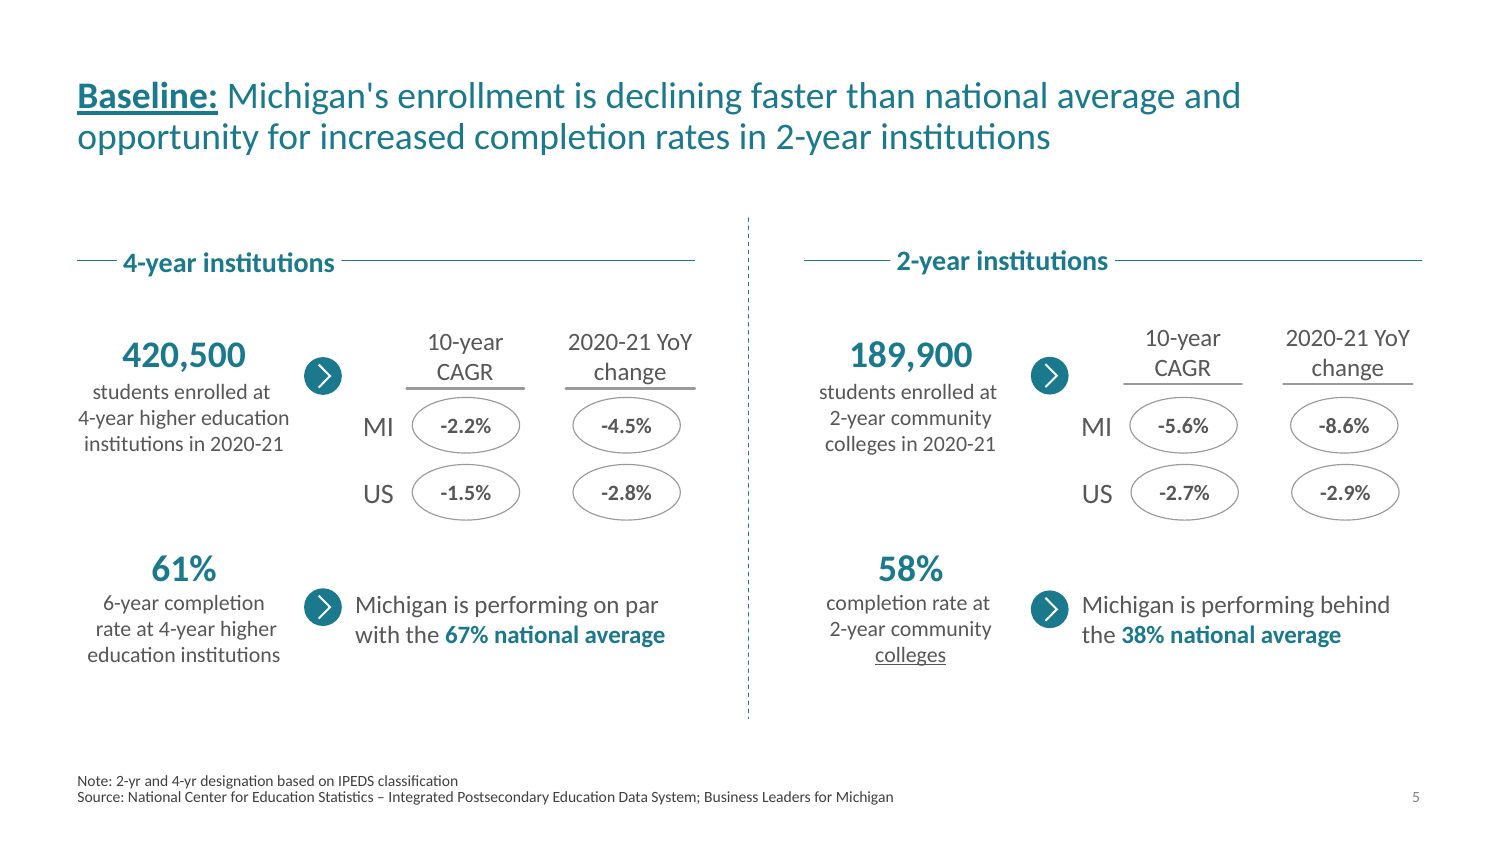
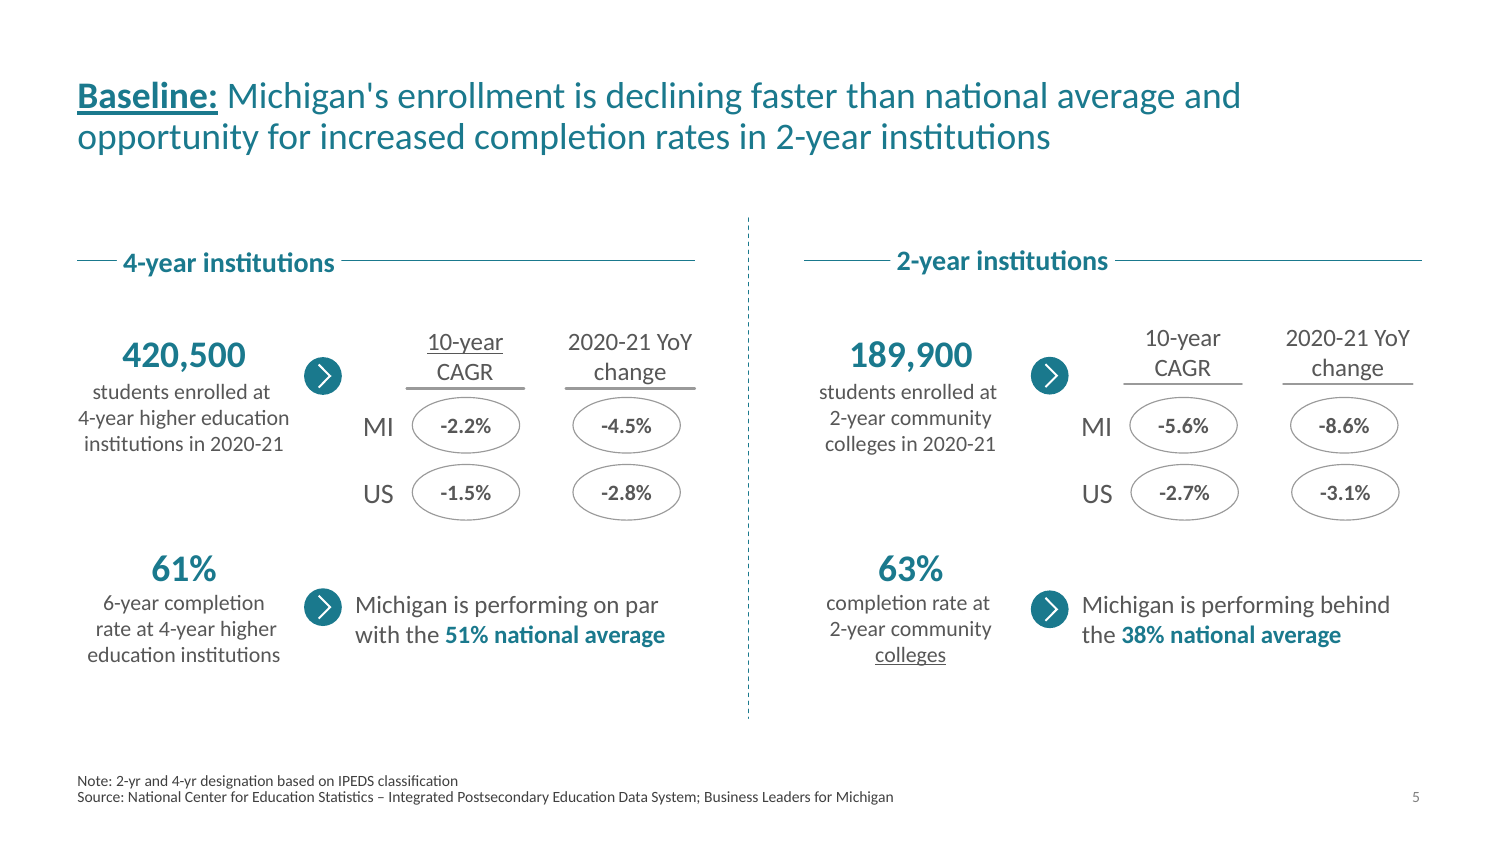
10-year underline: none -> present (465, 343)
-2.9%: -2.9% -> -3.1% (1345, 494)
58%: 58% -> 63% (911, 570)
67%: 67% -> 51% (467, 635)
